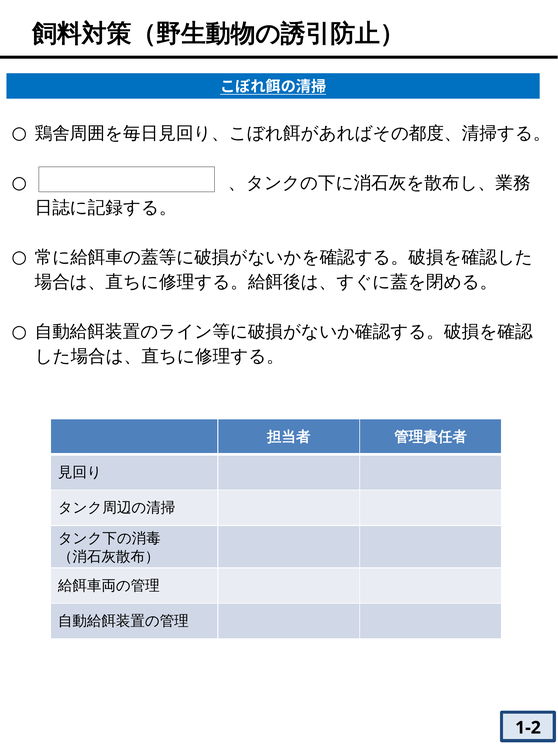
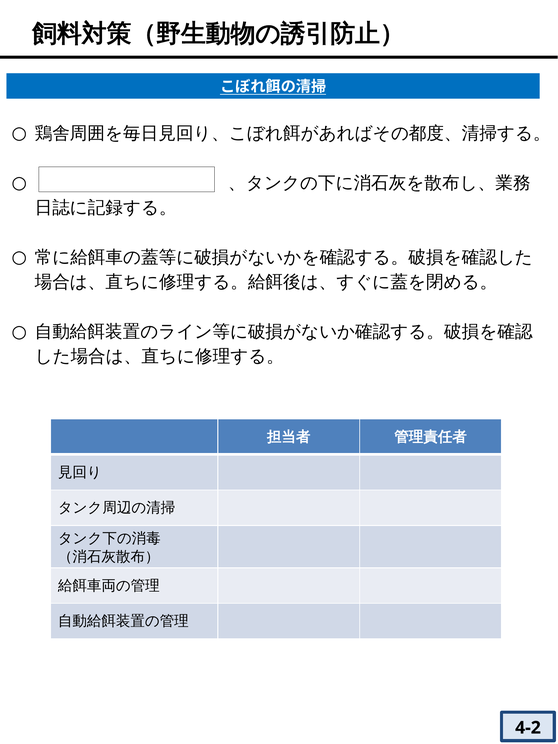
1-2: 1-2 -> 4-2 (528, 728)
